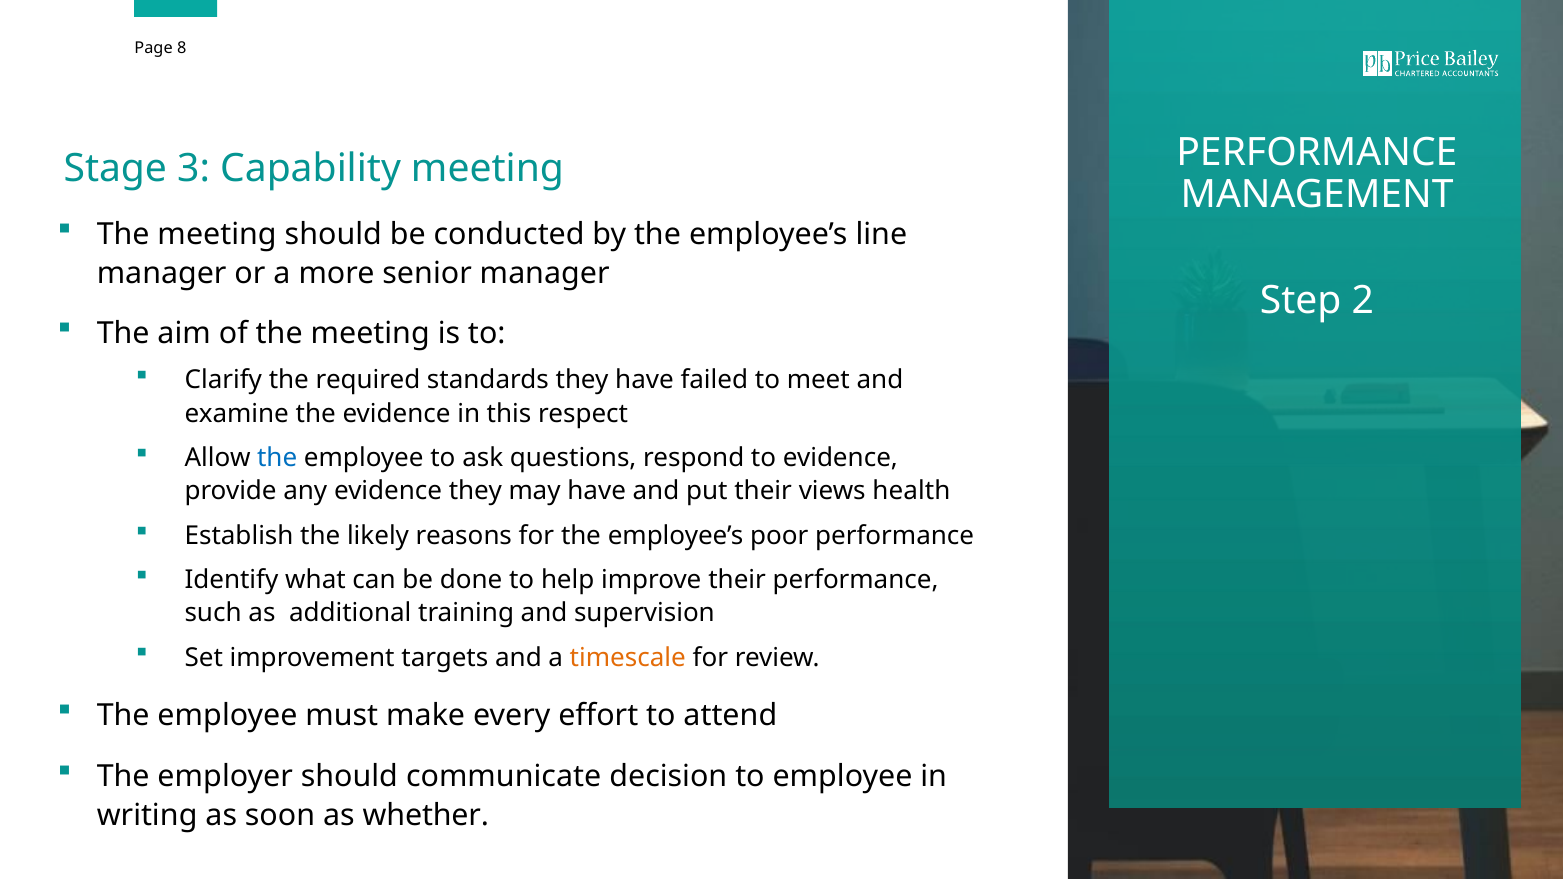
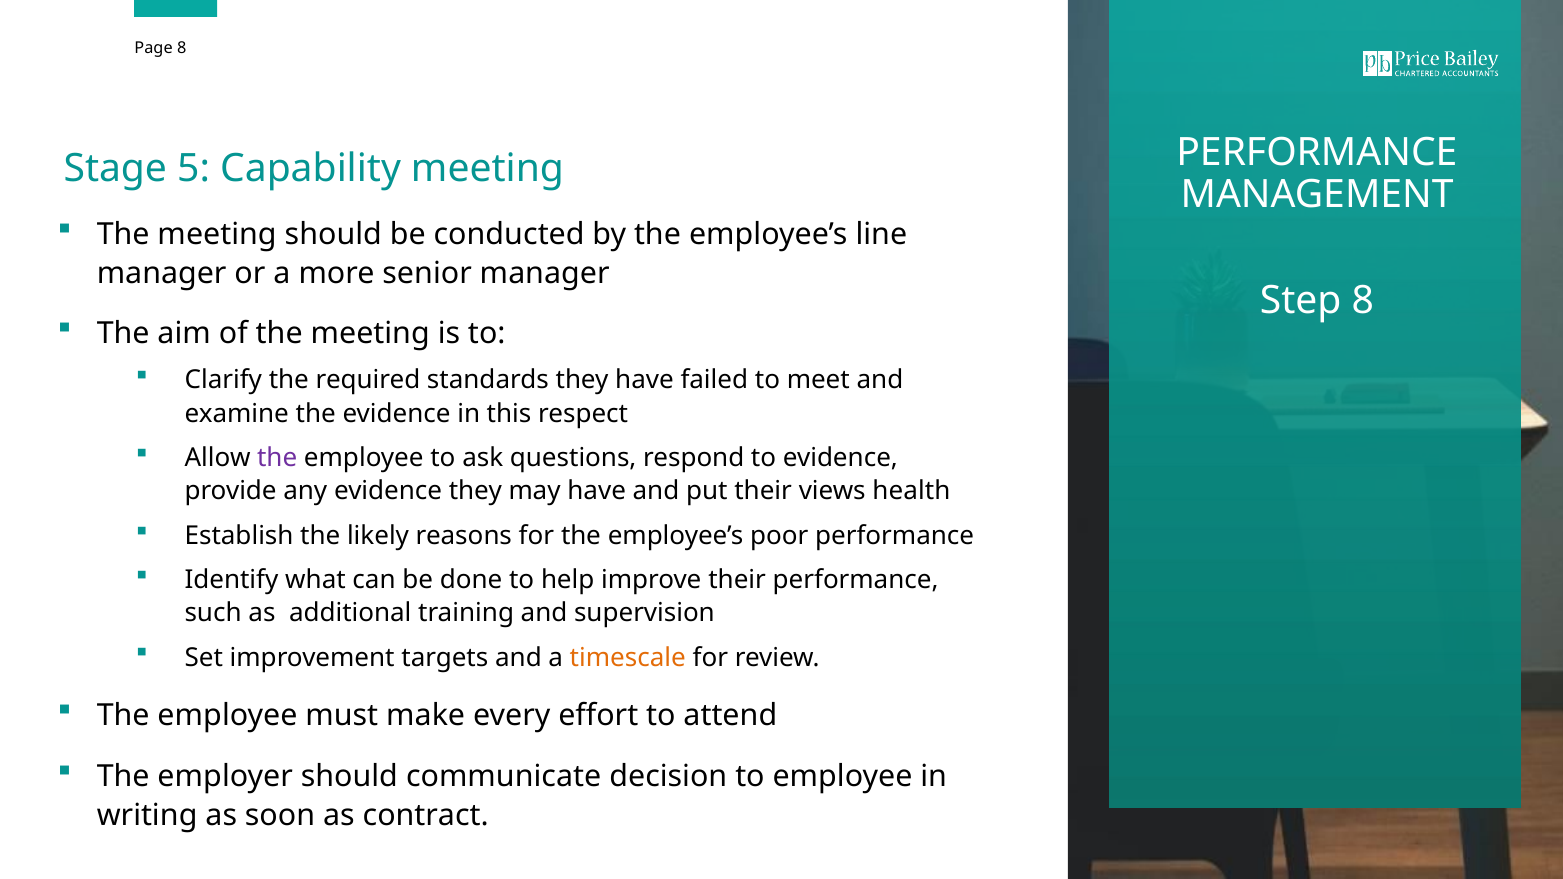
3: 3 -> 5 (194, 169)
Step 2: 2 -> 8 (1363, 301)
the colour: blue -> purple (277, 458)
whether: whether -> contract (426, 816)
